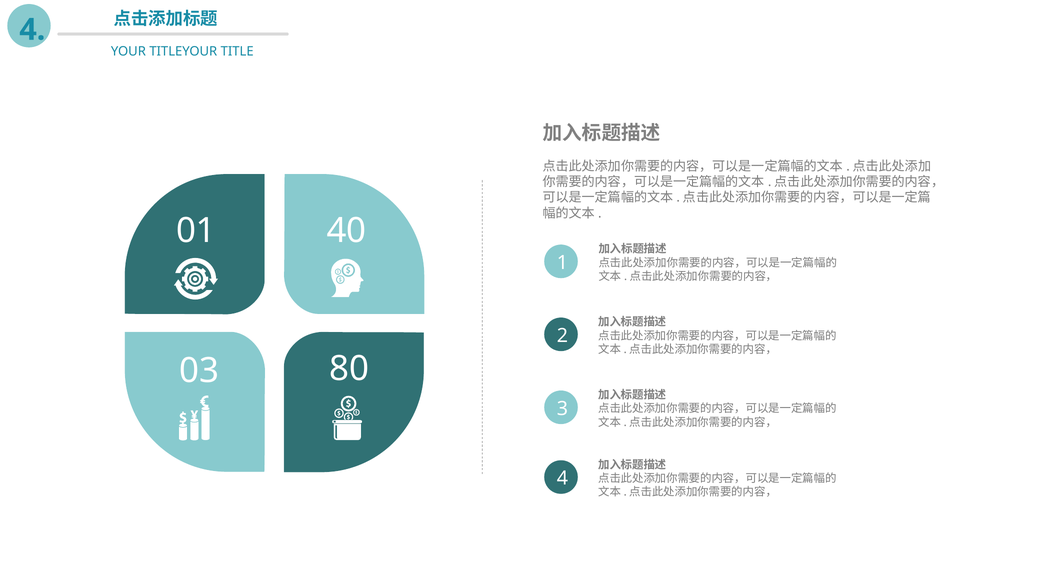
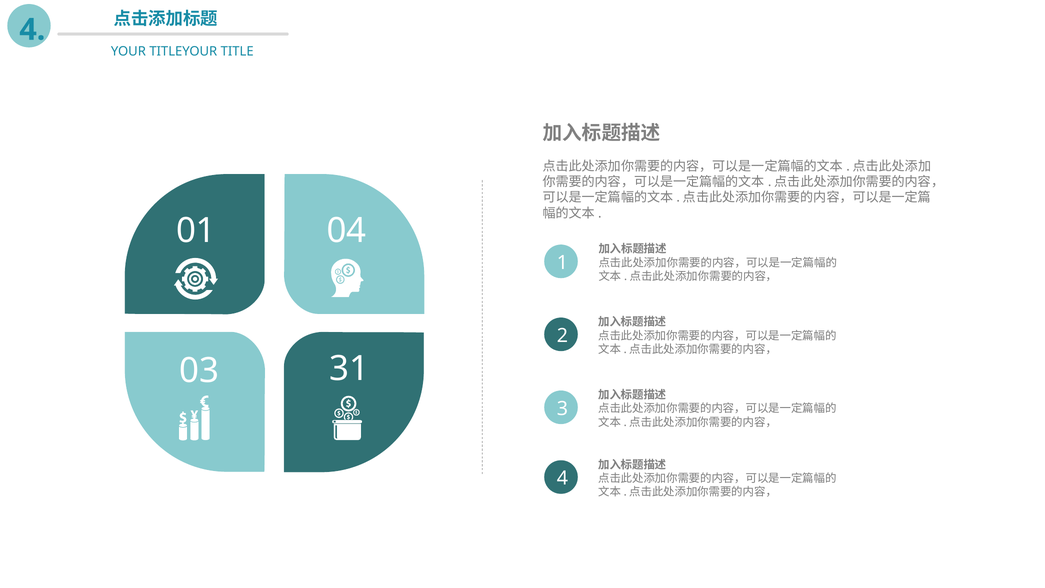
40: 40 -> 04 (346, 231)
80: 80 -> 31 (349, 368)
